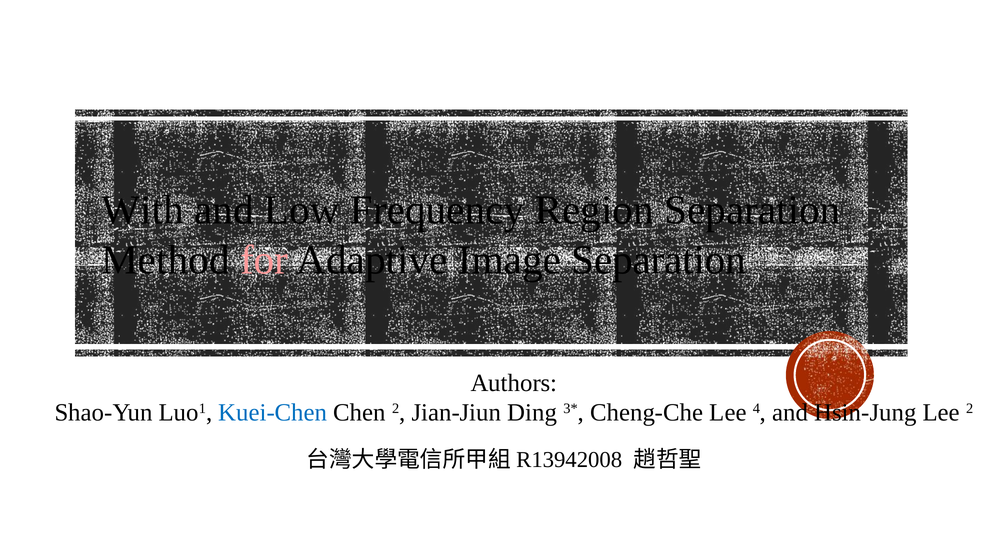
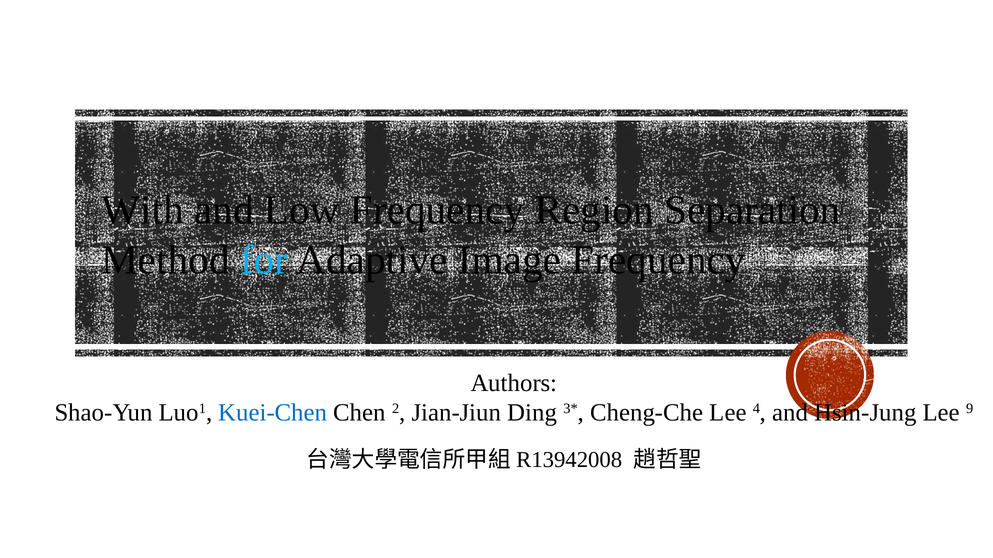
for colour: pink -> light blue (264, 260)
Image Separation: Separation -> Frequency (659, 260)
Lee 2: 2 -> 9 (970, 409)
